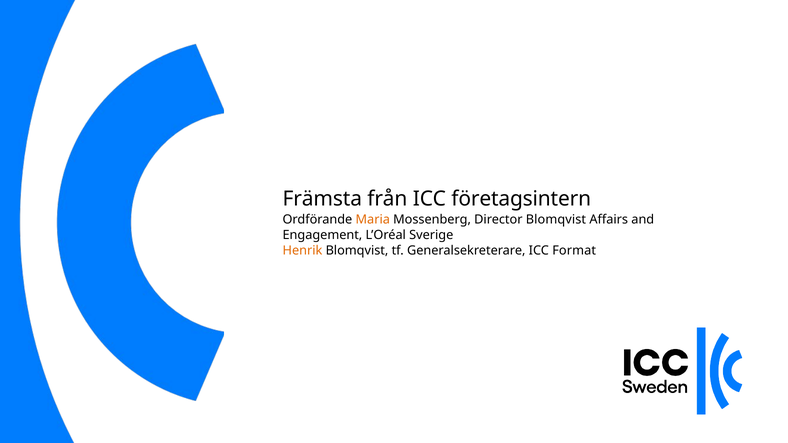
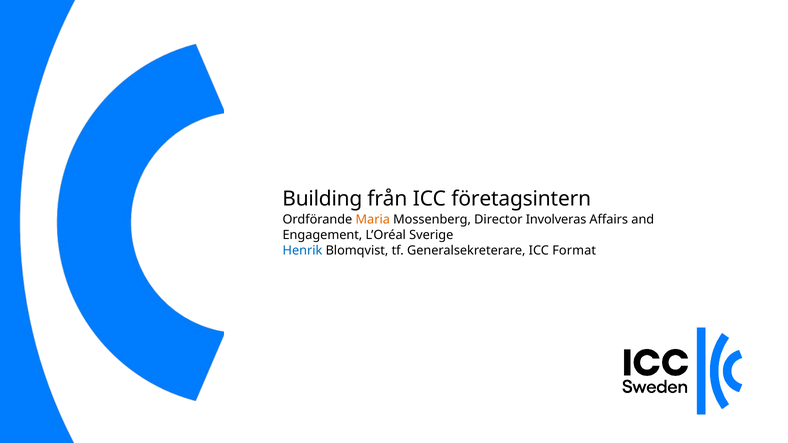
Främsta: Främsta -> Building (322, 199)
Director Blomqvist: Blomqvist -> Involveras (556, 219)
Henrik colour: orange -> blue (302, 251)
